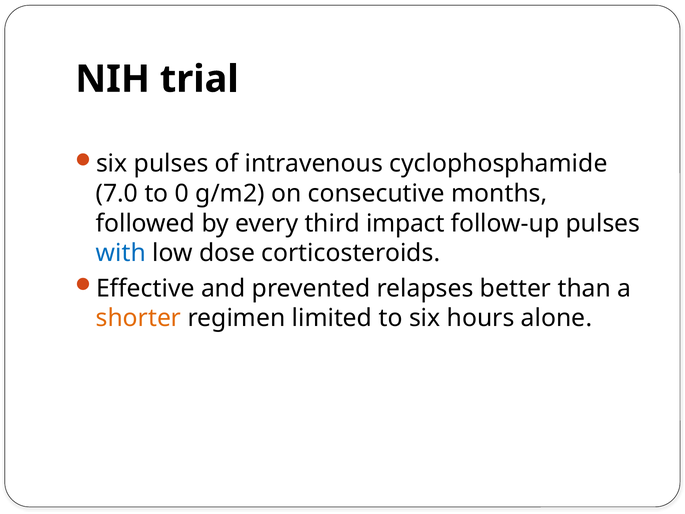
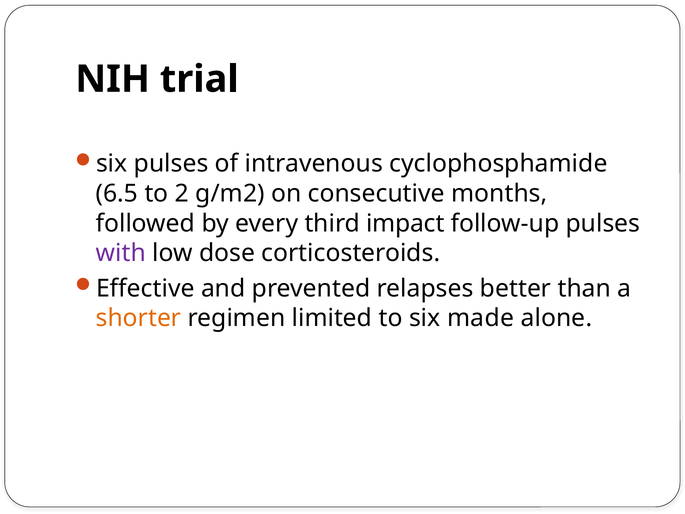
7.0: 7.0 -> 6.5 (117, 193)
0: 0 -> 2 (182, 193)
with colour: blue -> purple (121, 253)
hours: hours -> made (481, 318)
